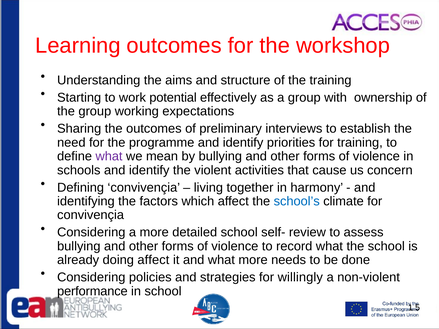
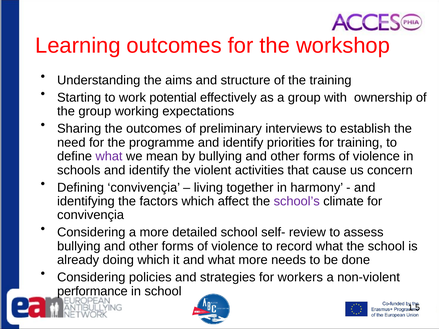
school’s colour: blue -> purple (297, 201)
doing affect: affect -> which (154, 260)
willingly: willingly -> workers (300, 278)
